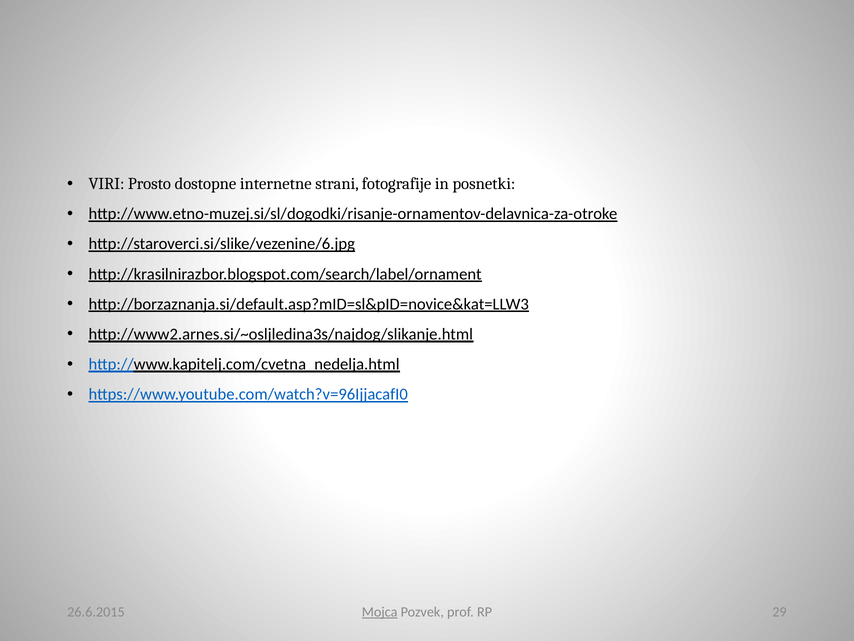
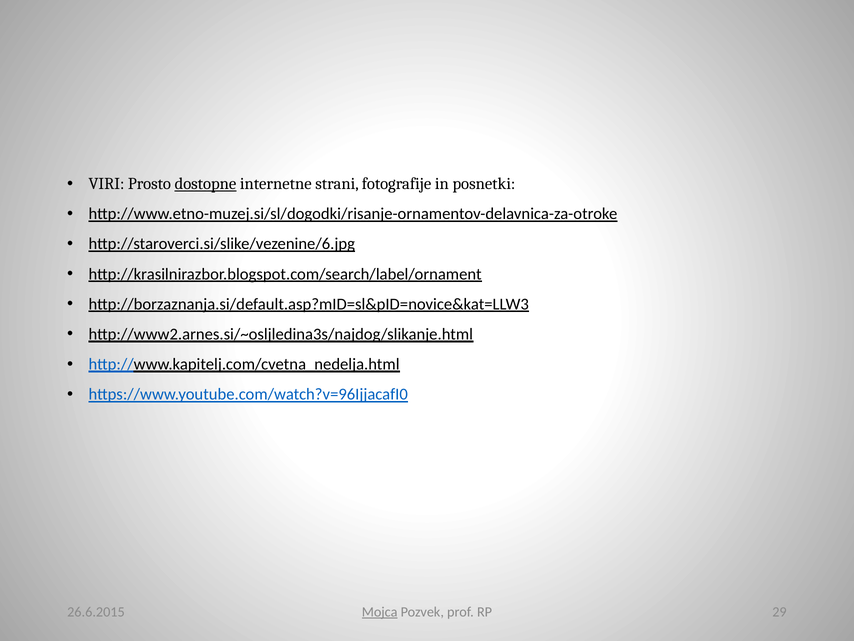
dostopne underline: none -> present (205, 184)
